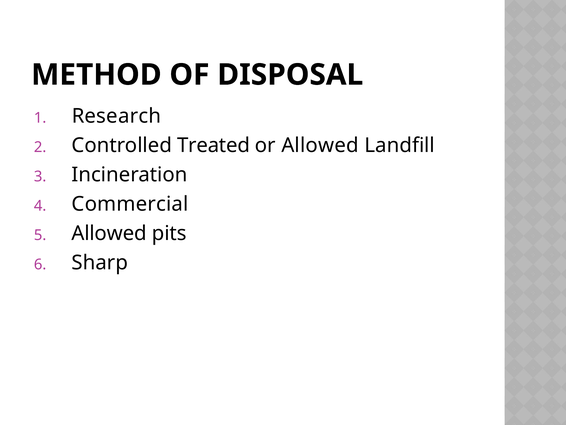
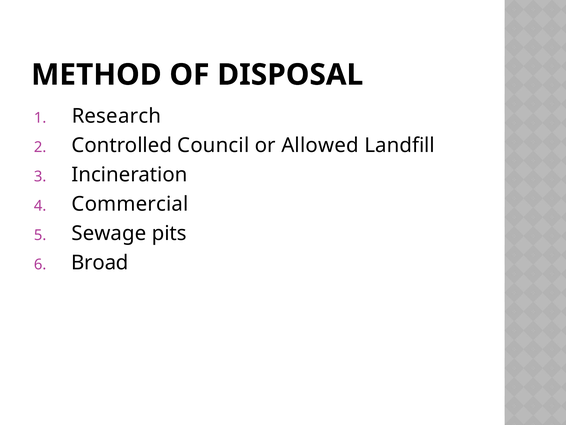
Treated: Treated -> Council (213, 145)
Allowed: Allowed -> Sewage (109, 233)
Sharp: Sharp -> Broad (100, 262)
